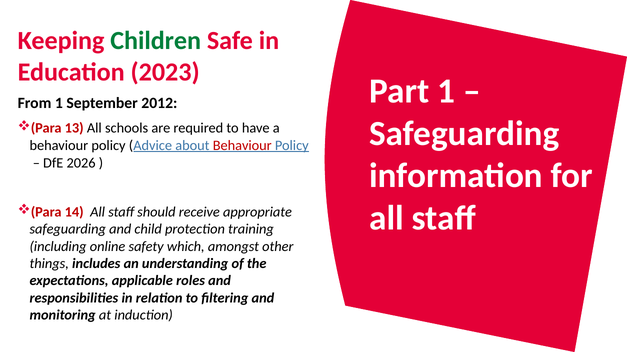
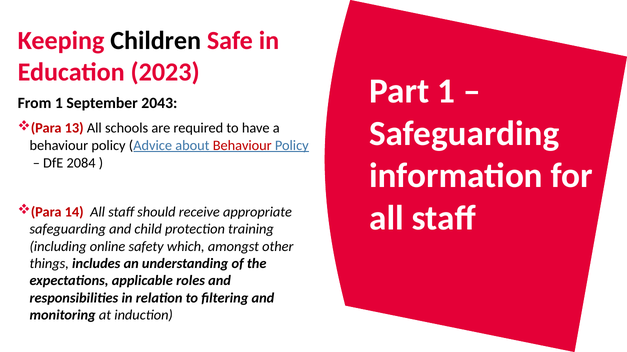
Children colour: green -> black (156, 41)
2012: 2012 -> 2043 (159, 103)
2026: 2026 -> 2084 (81, 163)
